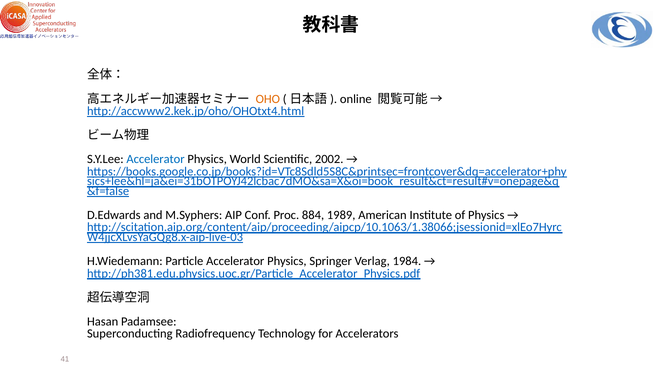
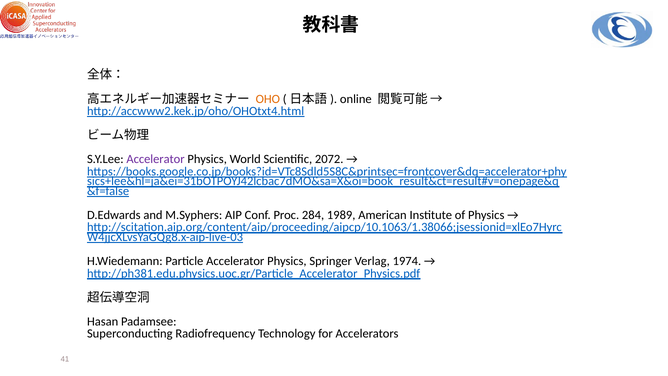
Accelerator colour: blue -> purple (156, 159)
2002: 2002 -> 2072 (329, 159)
884: 884 -> 284 (313, 215)
1984: 1984 -> 1974 (407, 261)
